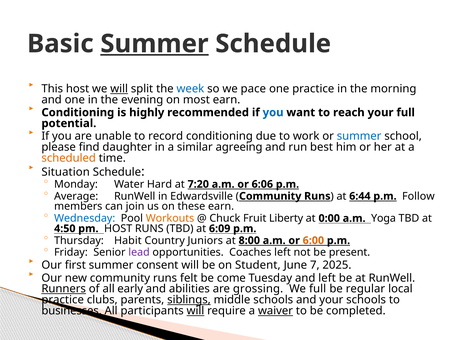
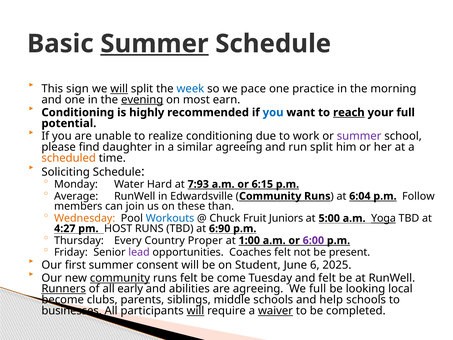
This host: host -> sign (77, 89)
evening underline: none -> present (142, 100)
reach underline: none -> present (349, 112)
record: record -> realize (166, 136)
summer colour: blue -> purple (359, 136)
run best: best -> split (321, 147)
Situation: Situation -> Soliciting (66, 172)
7:20: 7:20 -> 7:93 (198, 184)
6:06: 6:06 -> 6:15 (262, 184)
6:44: 6:44 -> 6:04 (360, 196)
these earn: earn -> than (221, 206)
Wednesday colour: blue -> orange (85, 218)
Workouts colour: orange -> blue (170, 218)
Liberty: Liberty -> Juniors (286, 218)
0:00: 0:00 -> 5:00 (329, 218)
Yoga underline: none -> present (383, 218)
4:50: 4:50 -> 4:27 (65, 228)
6:09: 6:09 -> 6:90 (220, 228)
Habit: Habit -> Every (128, 240)
Juniors: Juniors -> Proper (205, 240)
8:00: 8:00 -> 1:00 (249, 240)
6:00 colour: orange -> purple (313, 240)
Coaches left: left -> felt (282, 252)
7: 7 -> 6 (315, 265)
community underline: none -> present (120, 278)
and left: left -> felt (327, 278)
are grossing: grossing -> agreeing (258, 289)
regular: regular -> looking (365, 289)
practice: practice -> become (63, 300)
siblings underline: present -> none (189, 300)
and your: your -> help (331, 300)
